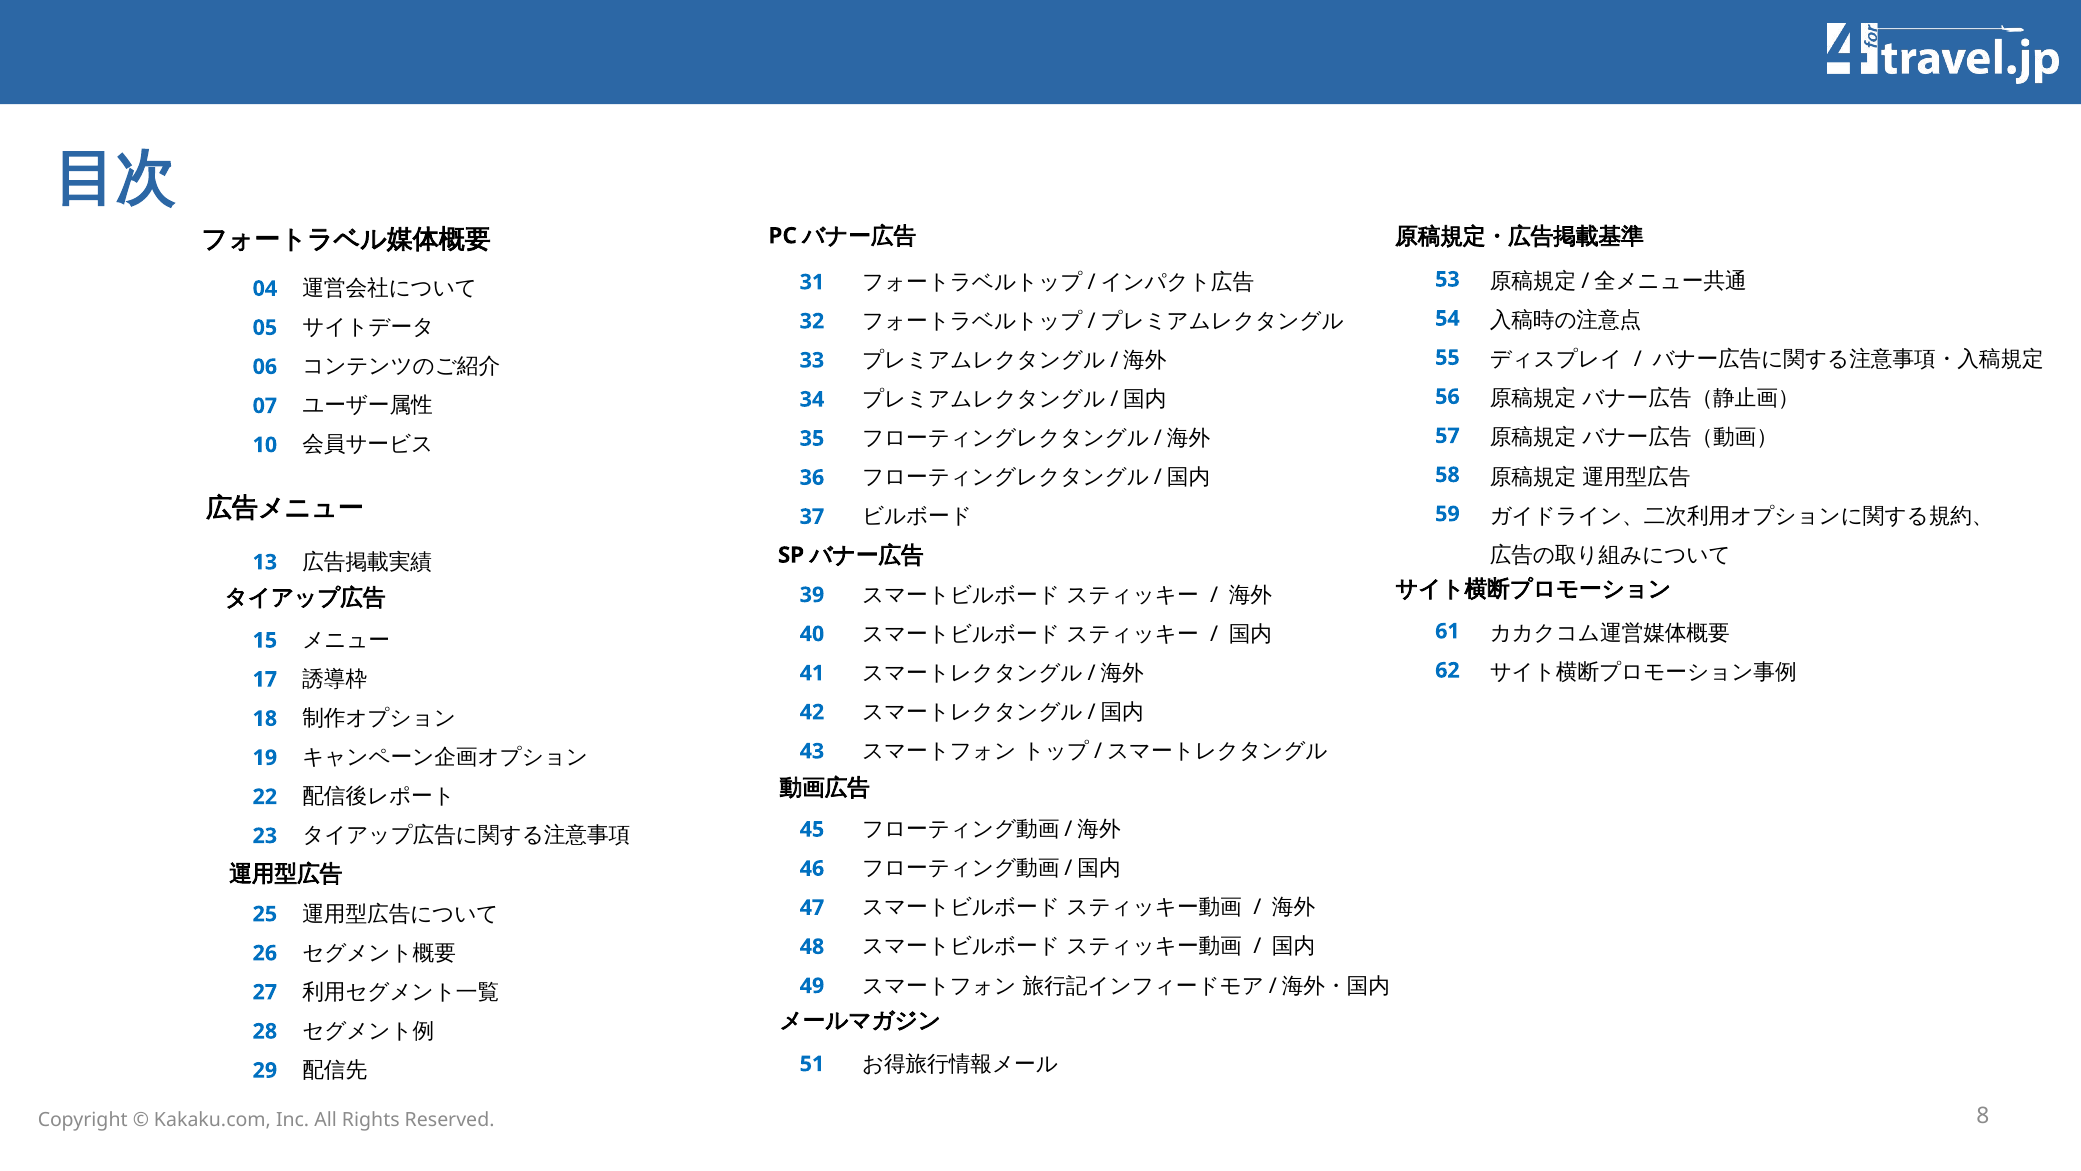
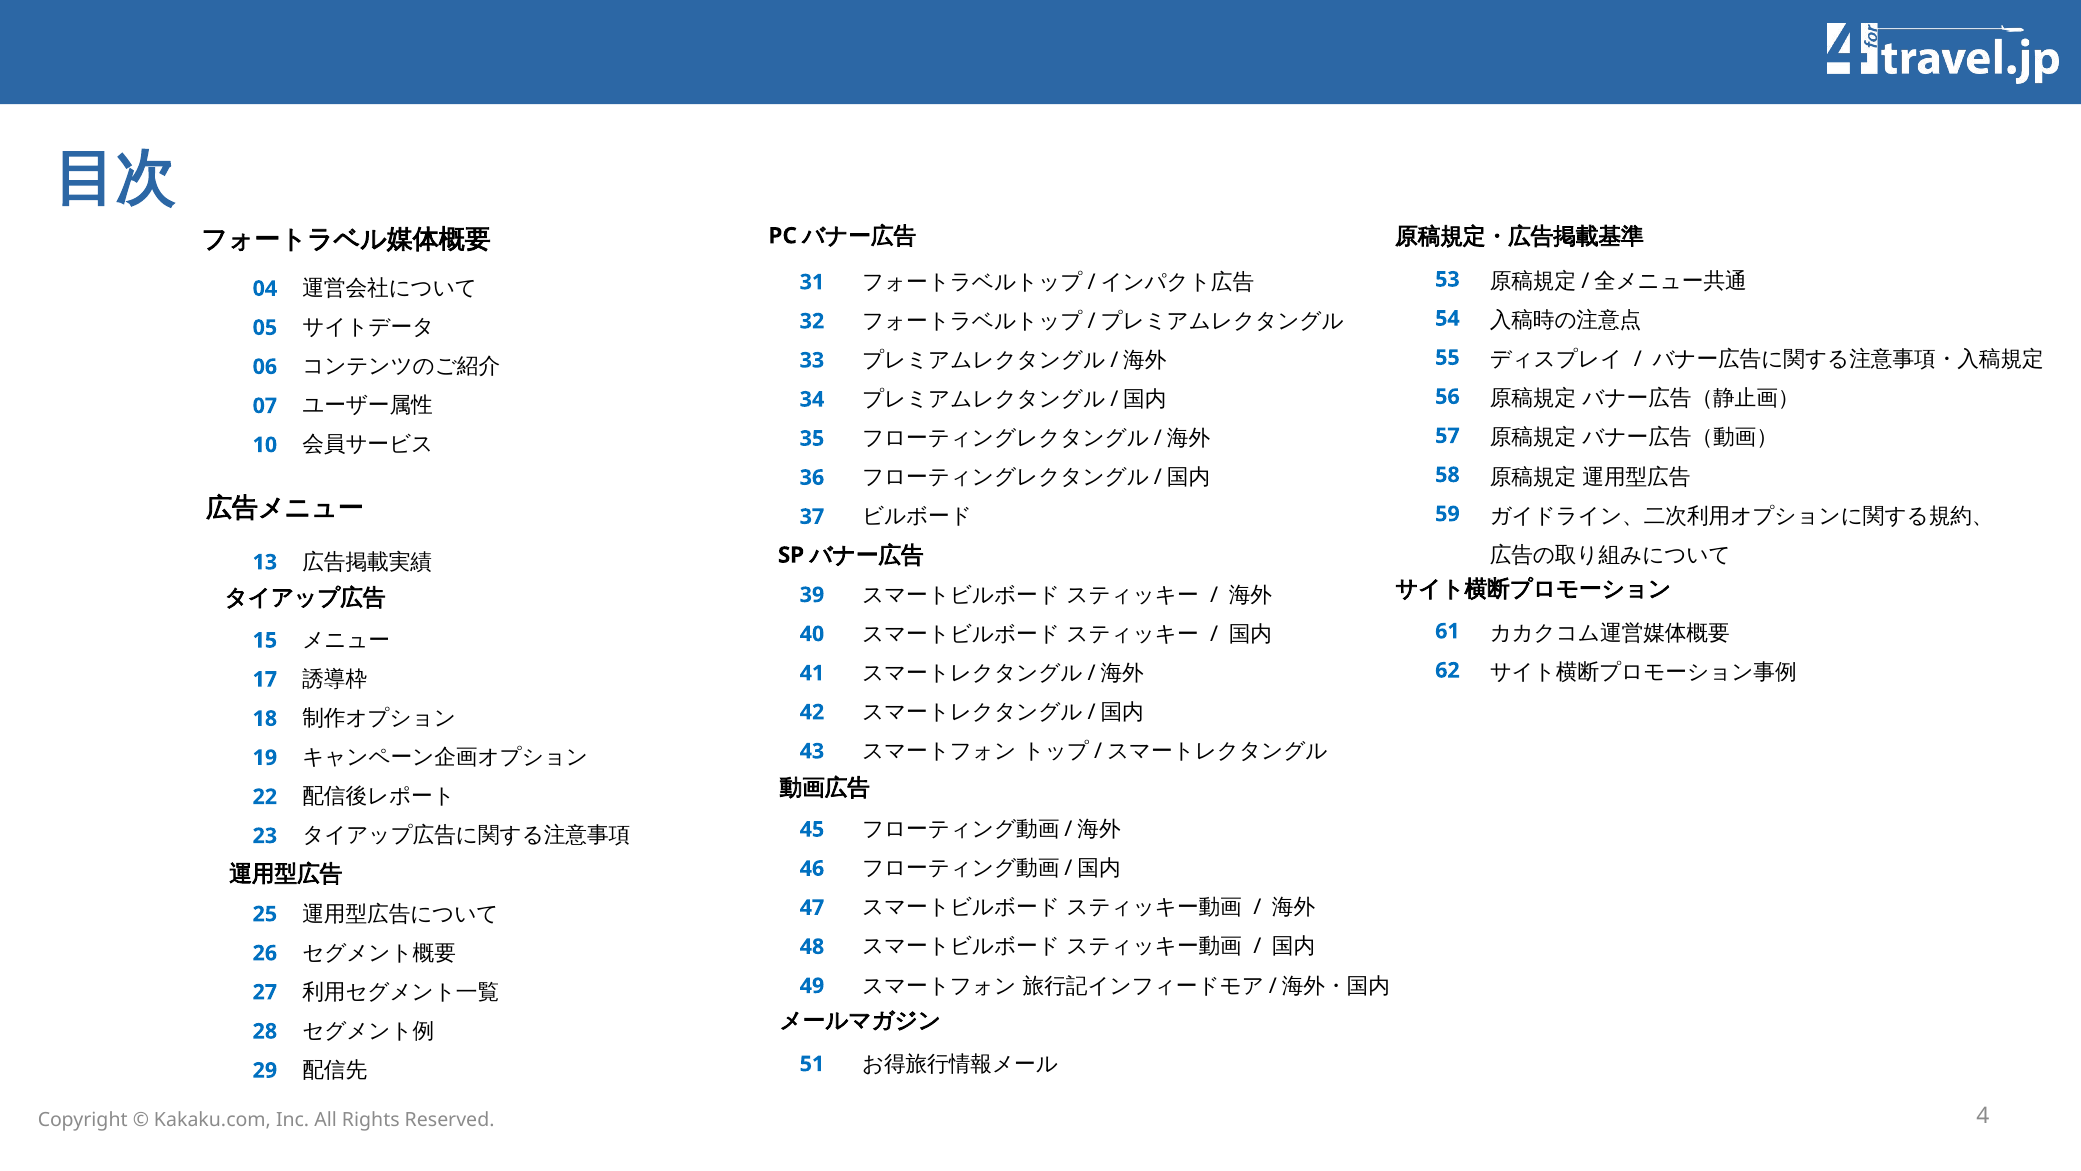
8: 8 -> 4 (1983, 1116)
